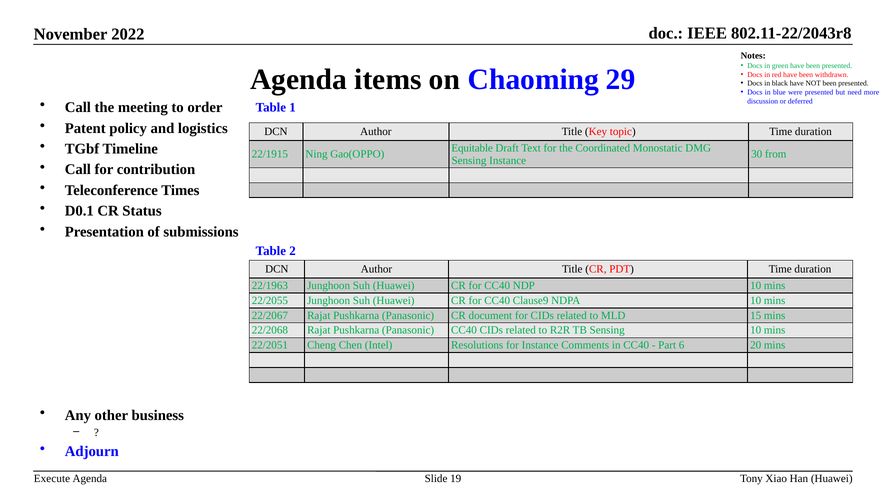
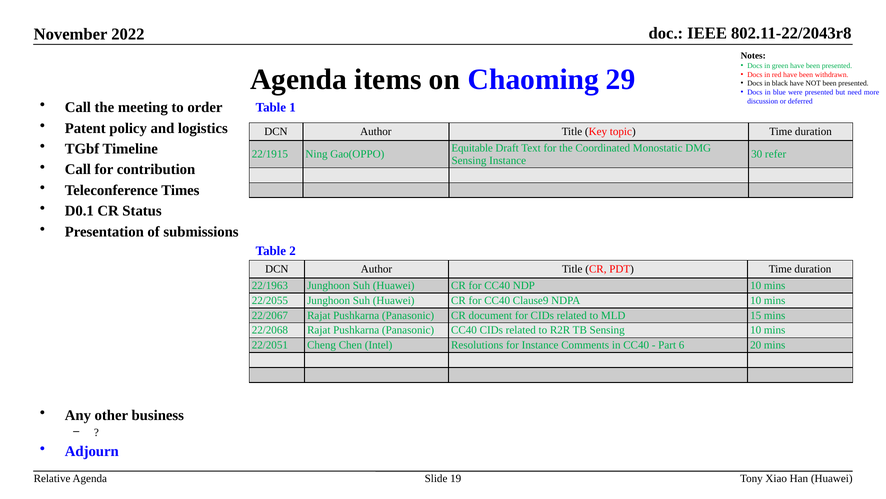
from: from -> refer (776, 154)
Execute: Execute -> Relative (52, 478)
